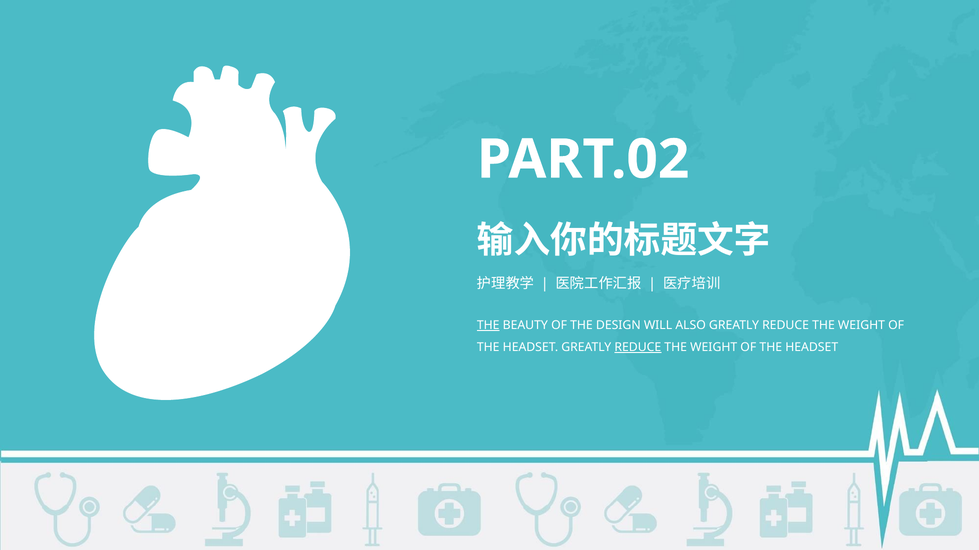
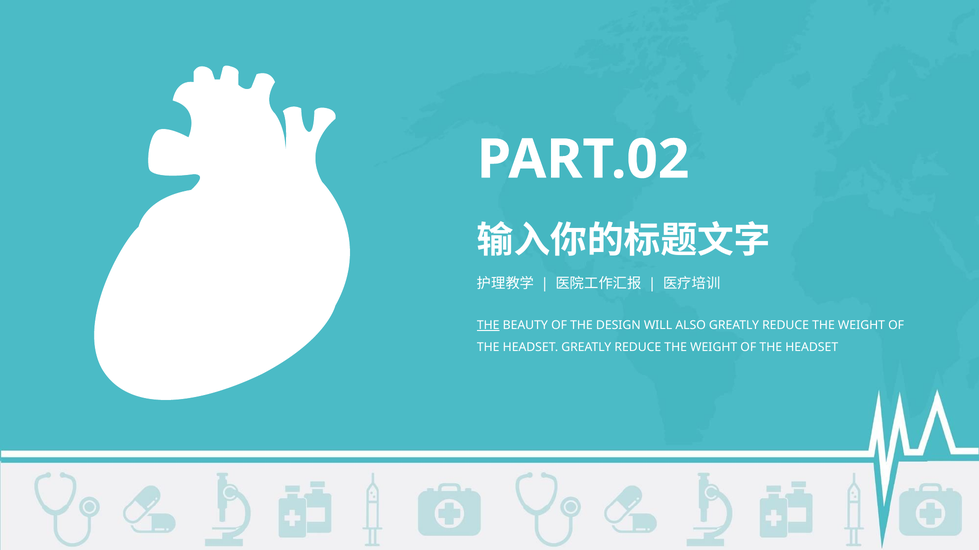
REDUCE underline: present -> none (638, 348)
